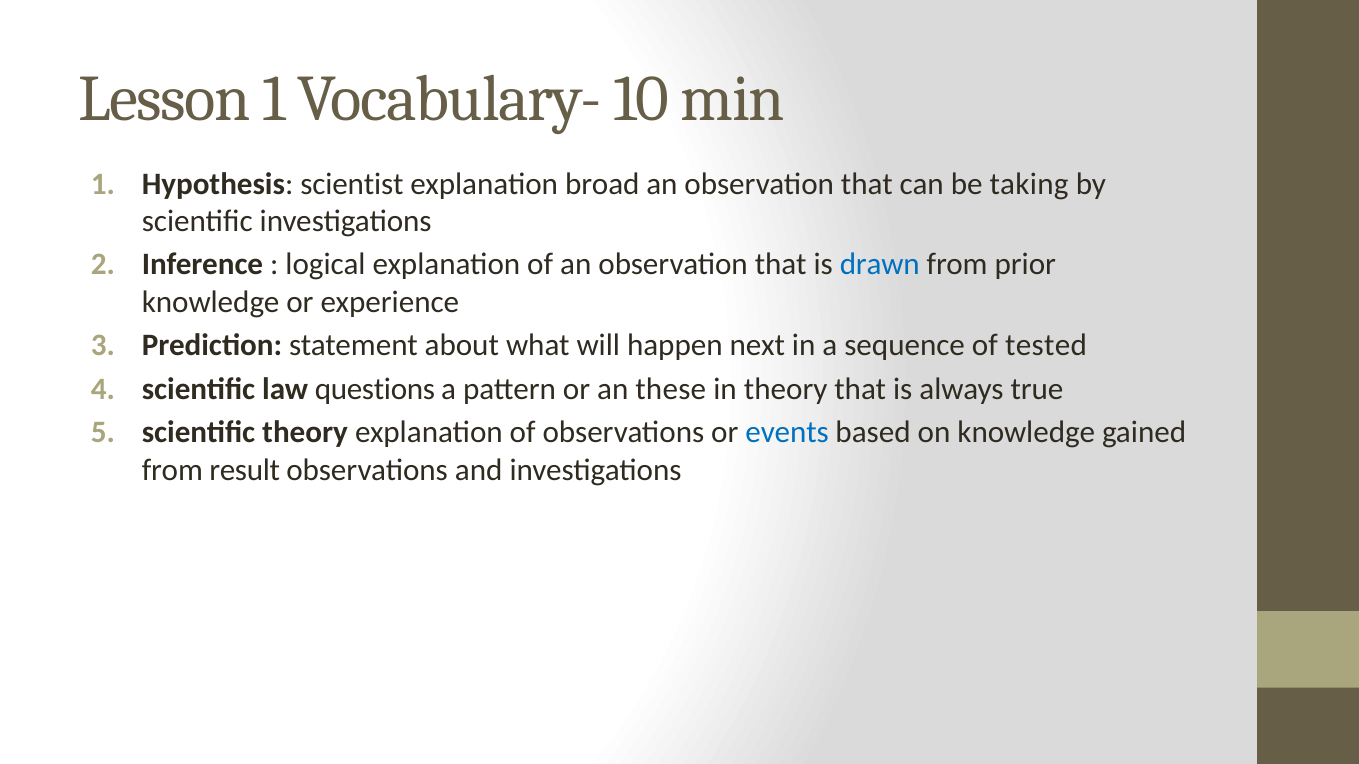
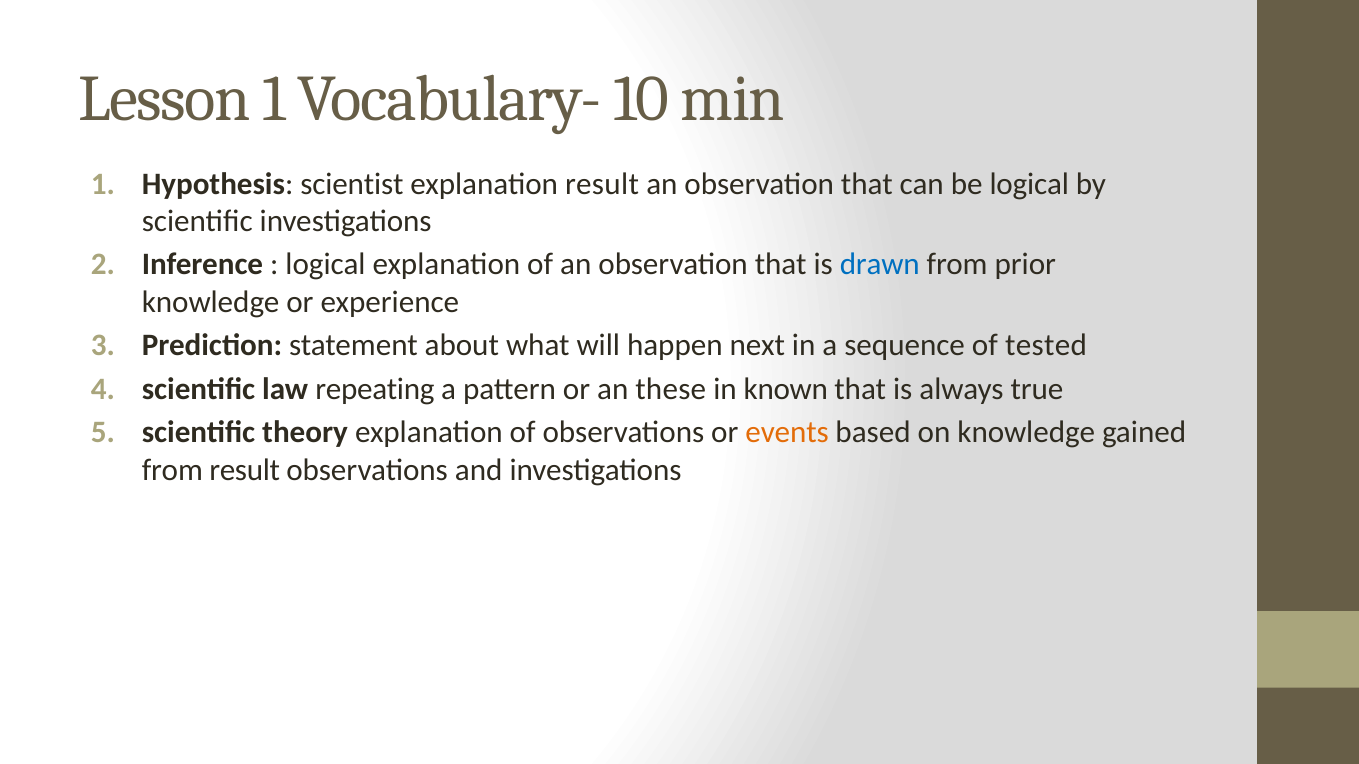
explanation broad: broad -> result (602, 184)
be taking: taking -> logical (1029, 184)
questions: questions -> repeating (375, 389)
in theory: theory -> known (786, 389)
events colour: blue -> orange (787, 433)
